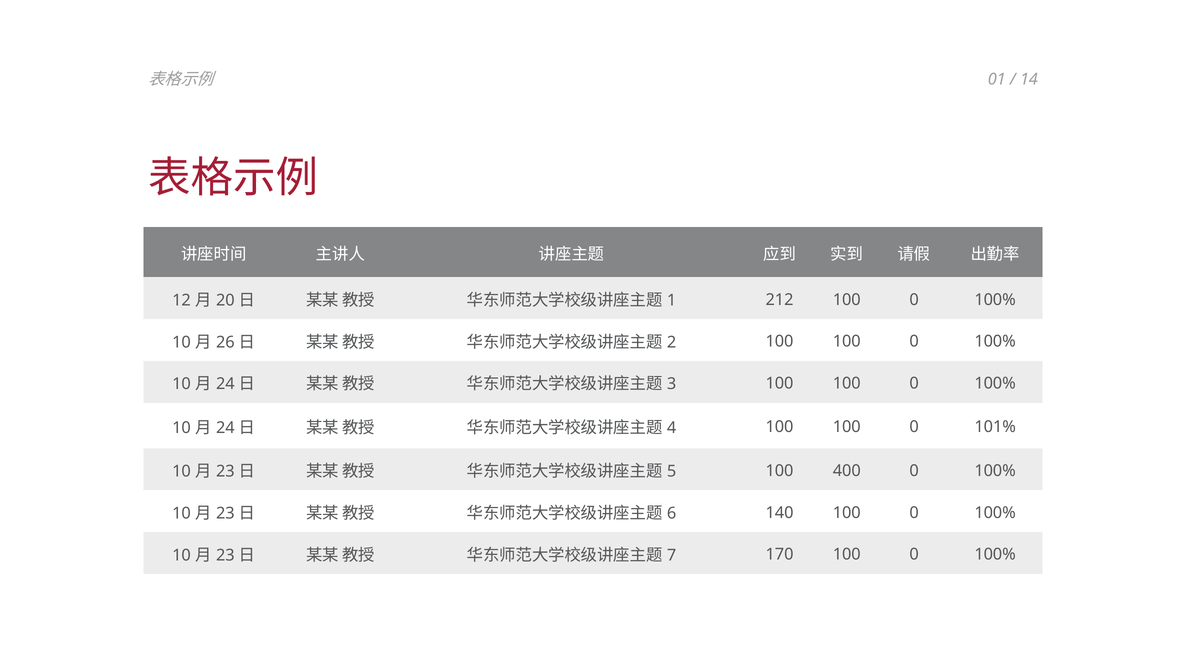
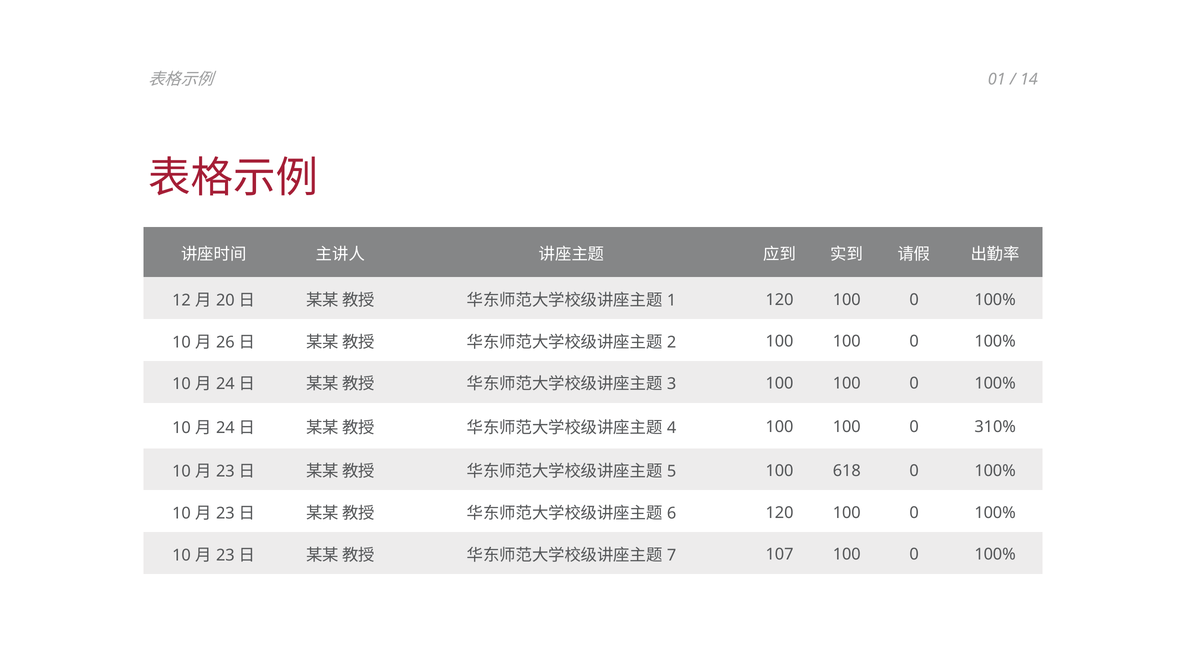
212: 212 -> 120 (780, 300)
101%: 101% -> 310% (995, 427)
400: 400 -> 618 (847, 471)
140: 140 -> 120 (780, 513)
170: 170 -> 107 (780, 555)
